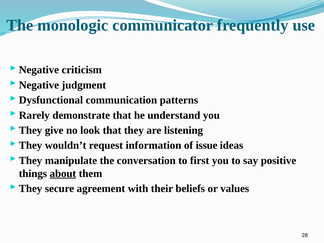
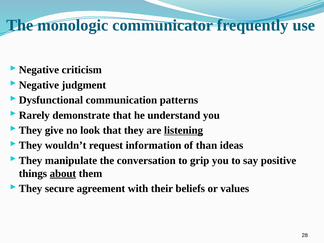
listening underline: none -> present (183, 130)
issue: issue -> than (206, 145)
first: first -> grip (200, 161)
